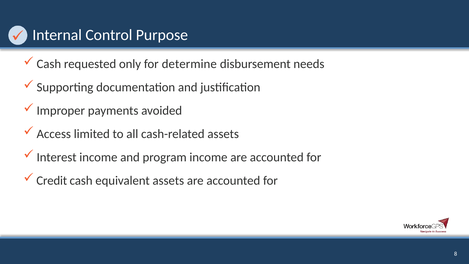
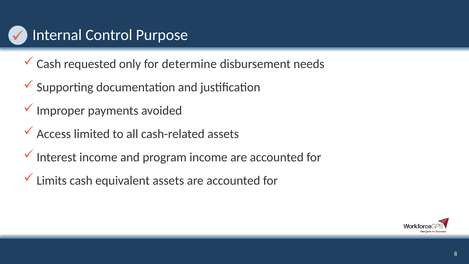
Credit: Credit -> Limits (52, 180)
